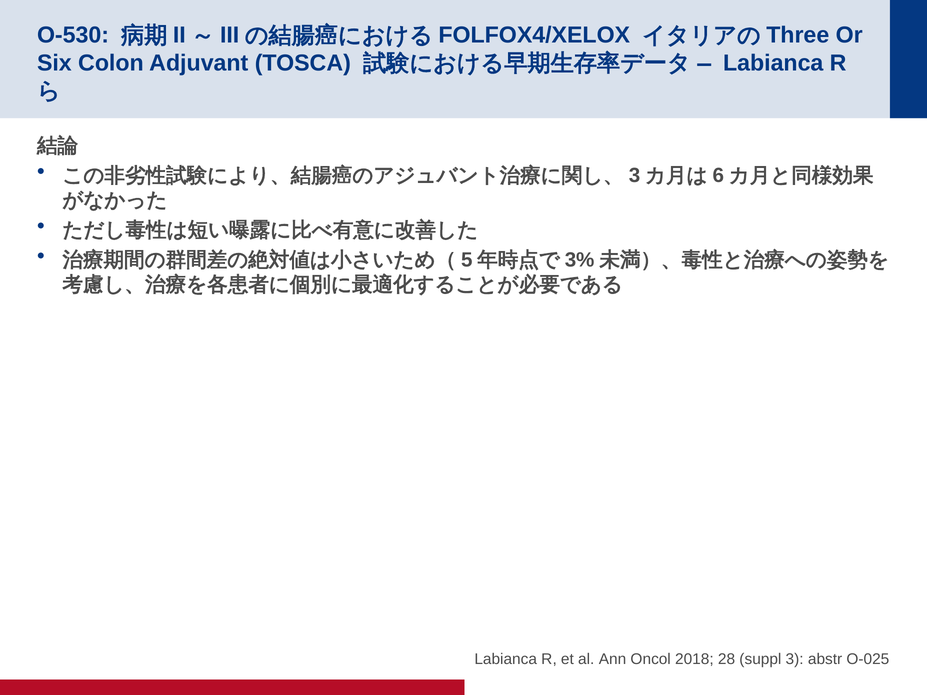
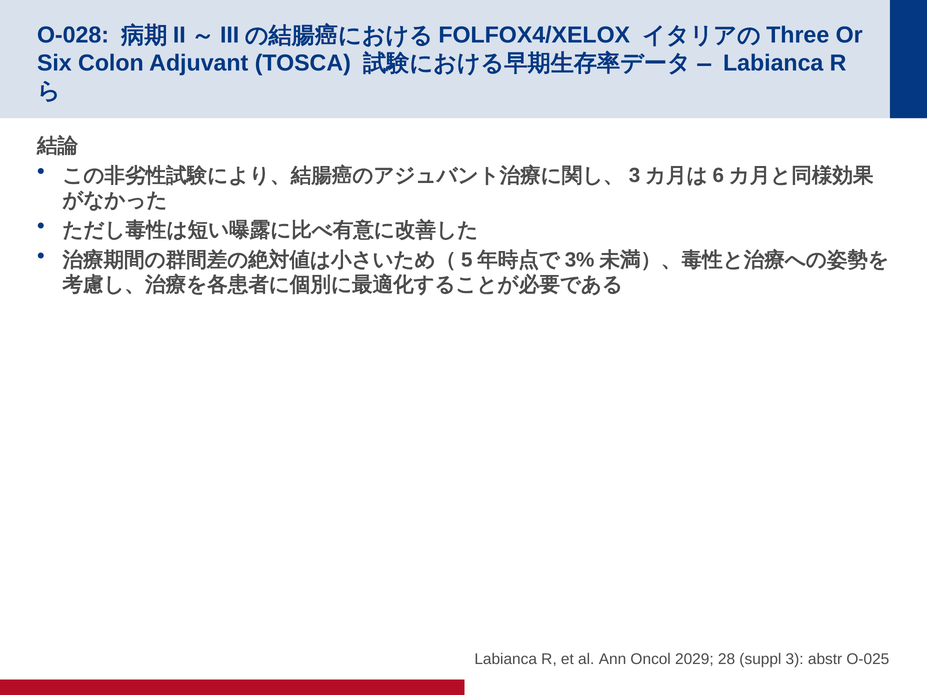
O-530: O-530 -> O-028 (73, 35)
2018: 2018 -> 2029 (694, 659)
